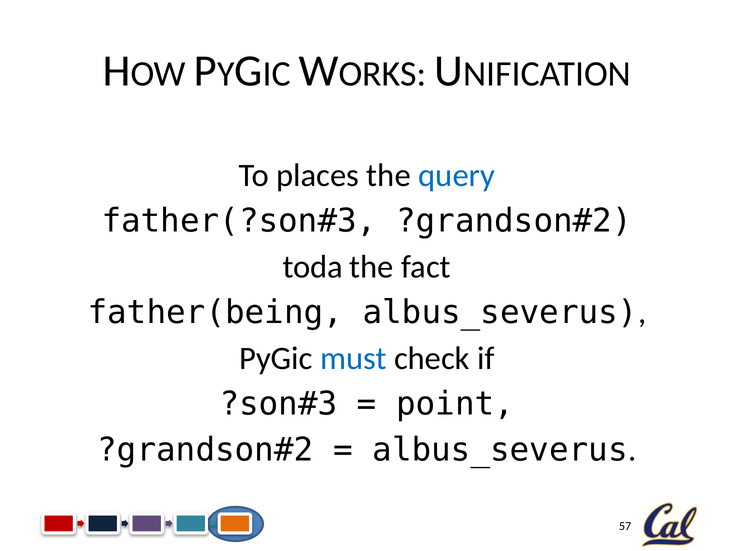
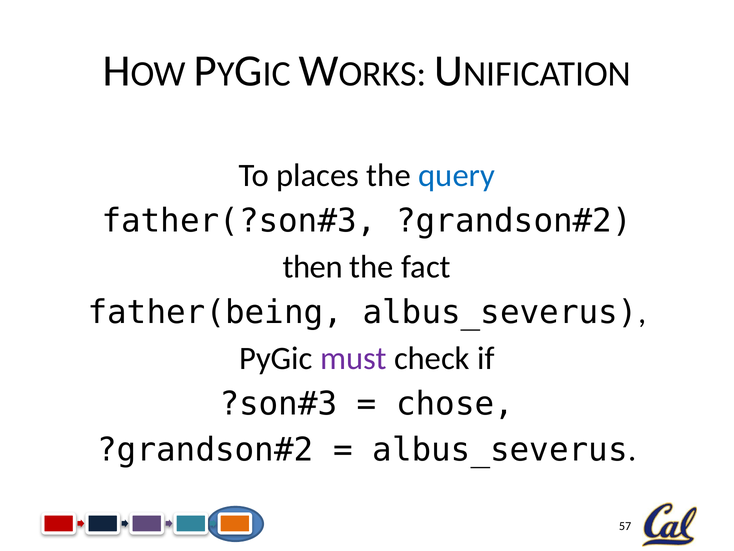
toda: toda -> then (313, 267)
must colour: blue -> purple (353, 358)
point: point -> chose (455, 404)
